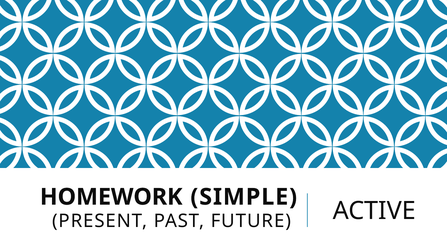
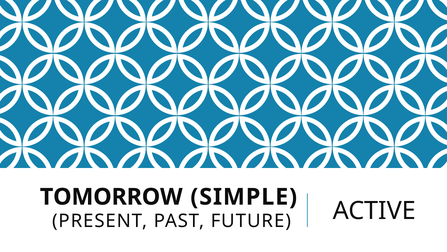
HOMEWORK: HOMEWORK -> TOMORROW (111, 197)
